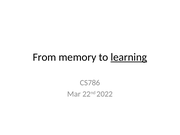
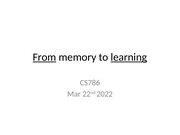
From underline: none -> present (45, 57)
